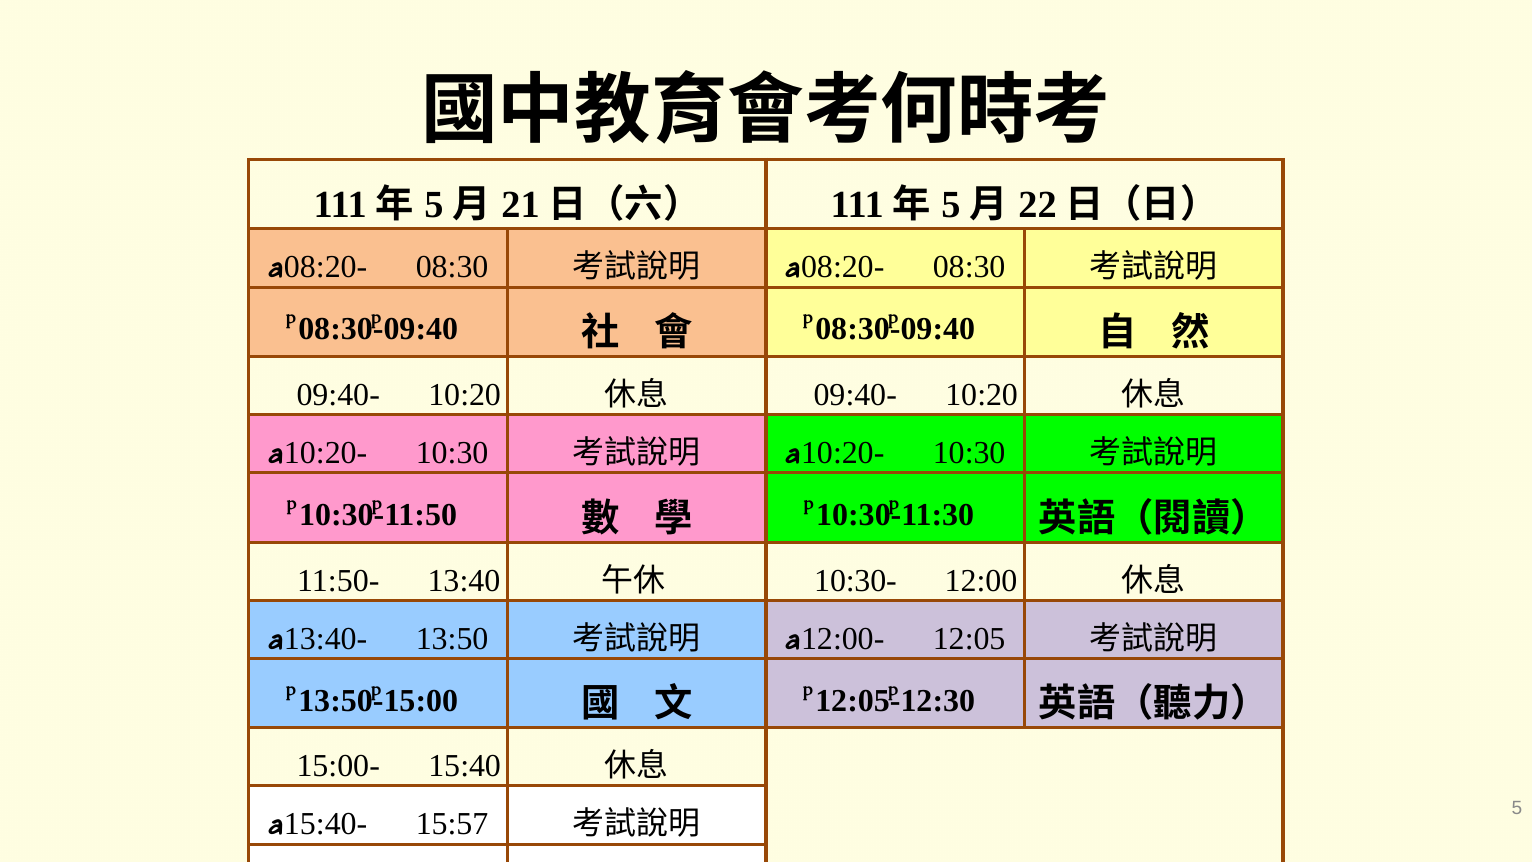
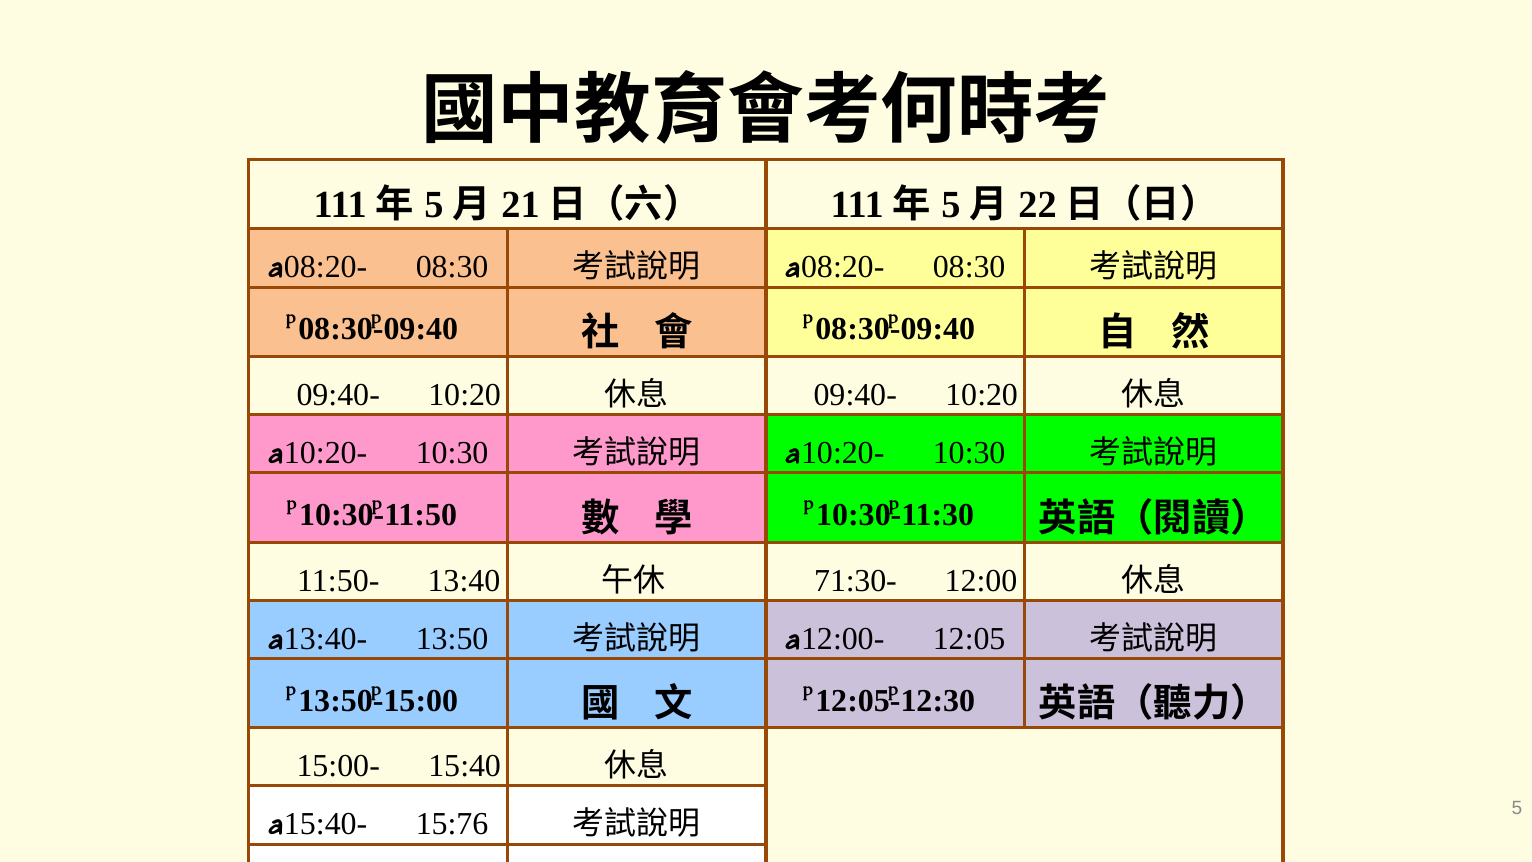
10:30-: 10:30- -> 71:30- (855, 580)
15:57: 15:57 -> 15:76 (452, 824)
